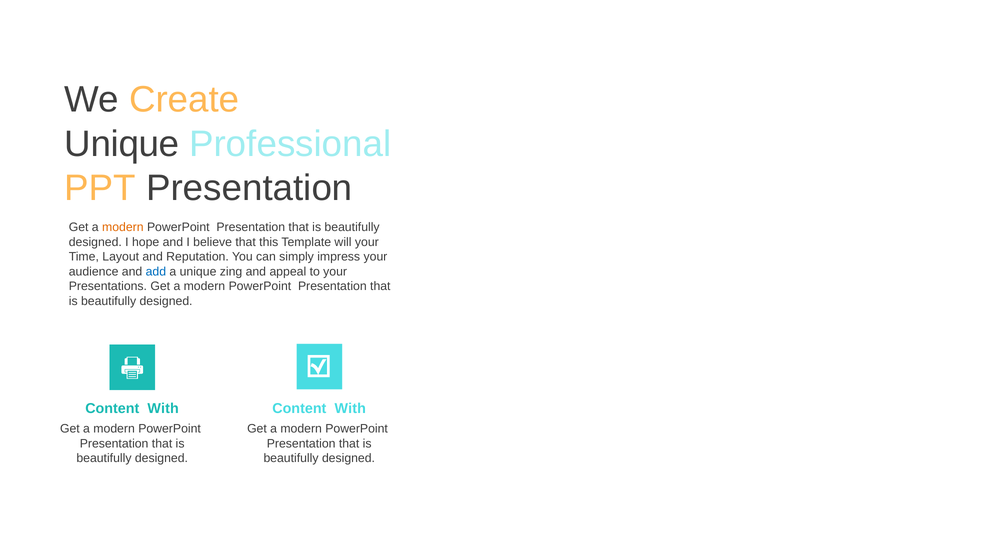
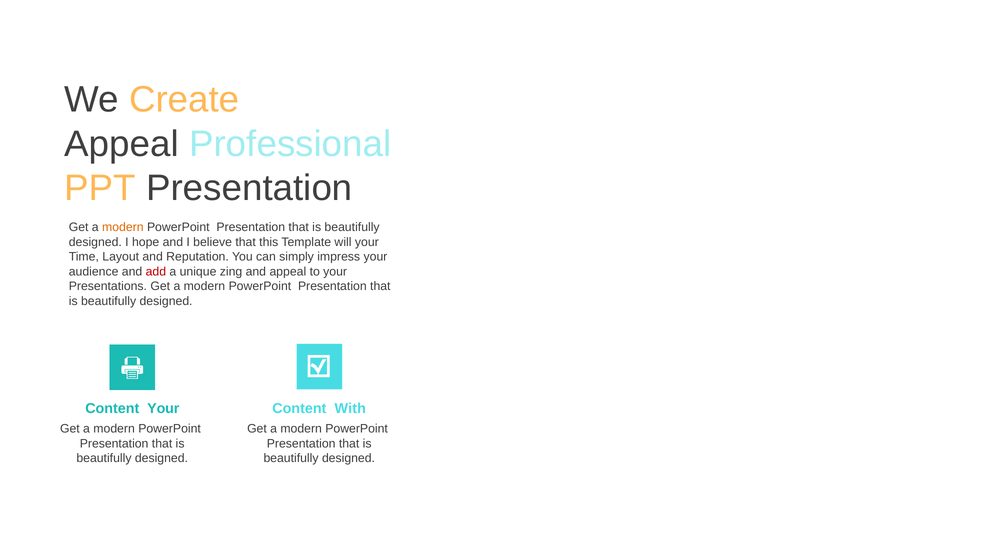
Unique: Unique -> Appeal (122, 144)
add colour: blue -> red (156, 271)
With: With -> Your (163, 408)
